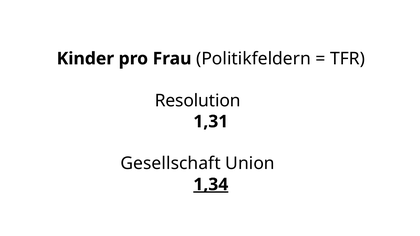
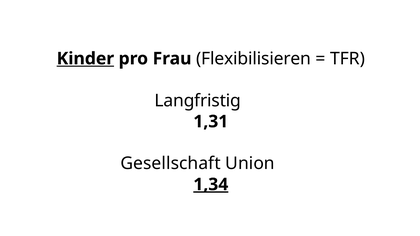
Kinder underline: none -> present (85, 59)
Politikfeldern: Politikfeldern -> Flexibilisieren (254, 59)
Resolution: Resolution -> Langfristig (198, 101)
